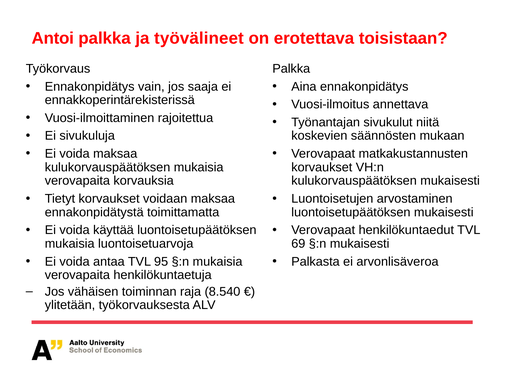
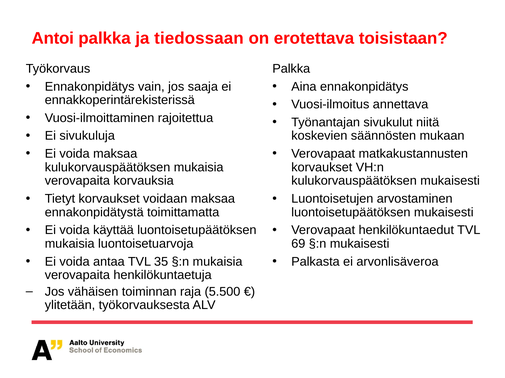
työvälineet: työvälineet -> tiedossaan (199, 38)
95: 95 -> 35 (161, 262)
8.540: 8.540 -> 5.500 (222, 292)
